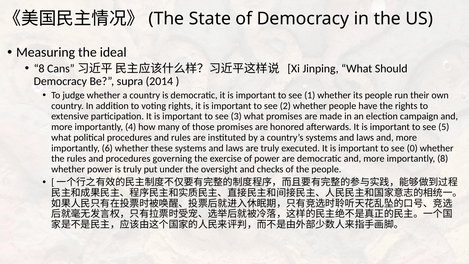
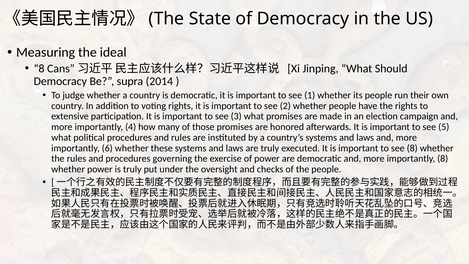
see 0: 0 -> 8 (412, 148)
